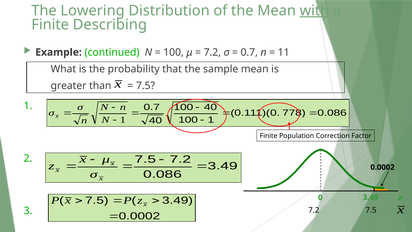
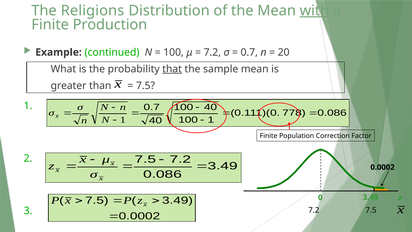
Lowering: Lowering -> Religions (93, 11)
Describing: Describing -> Production (110, 25)
11: 11 -> 20 (284, 52)
that underline: none -> present (172, 69)
